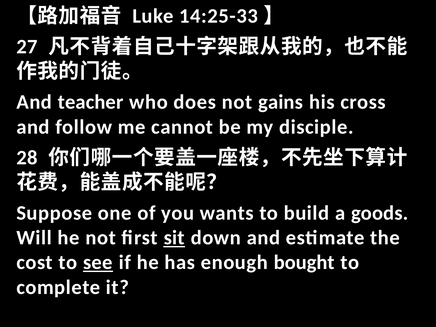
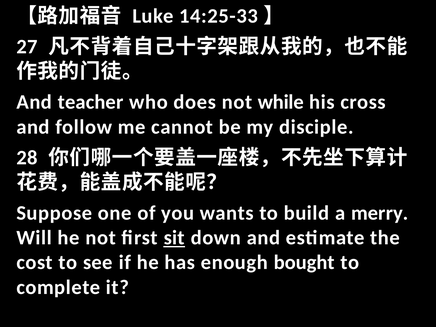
gains: gains -> while (281, 102)
goods: goods -> merry (380, 213)
see underline: present -> none (98, 263)
